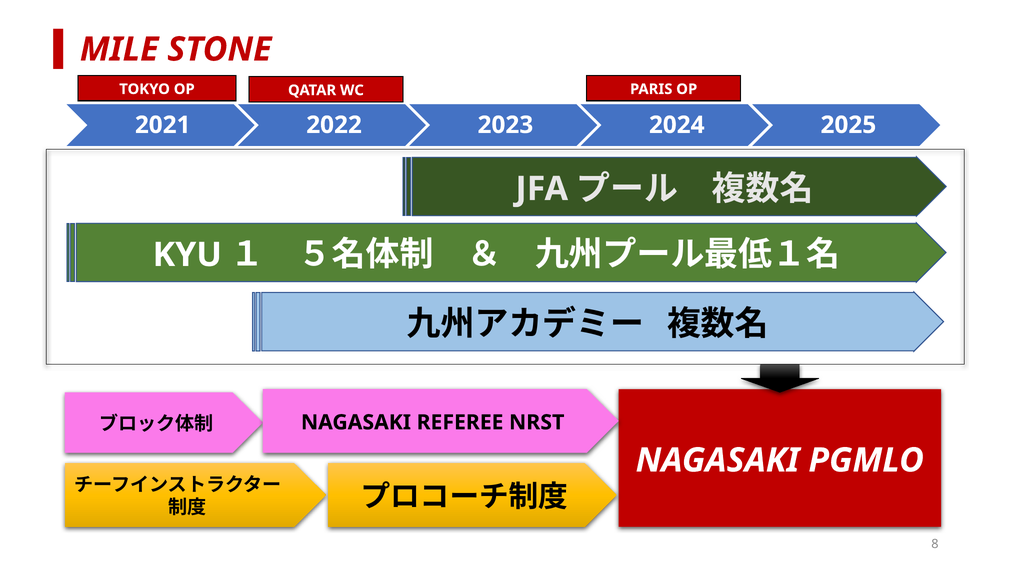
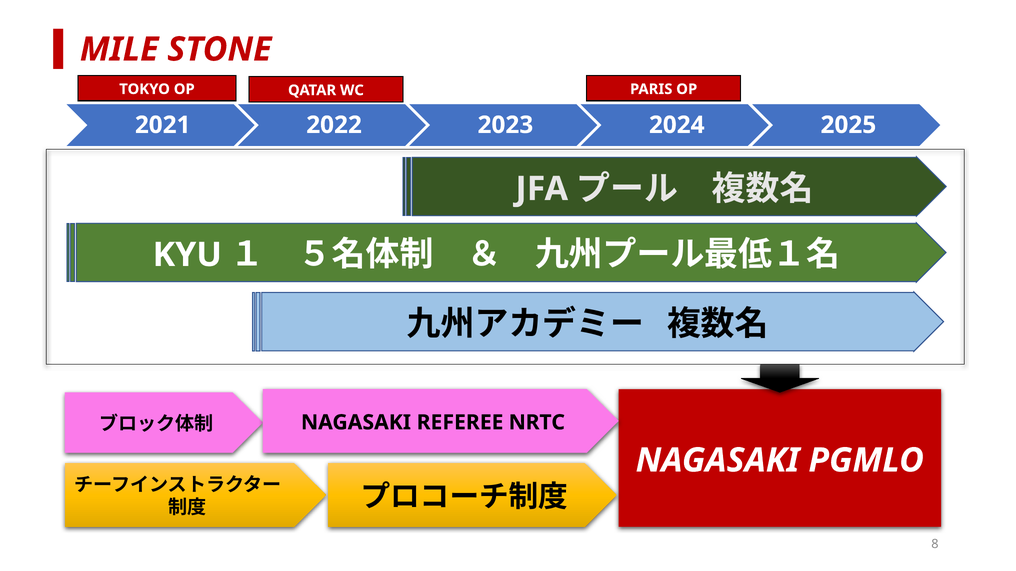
NRST: NRST -> NRTC (537, 423)
